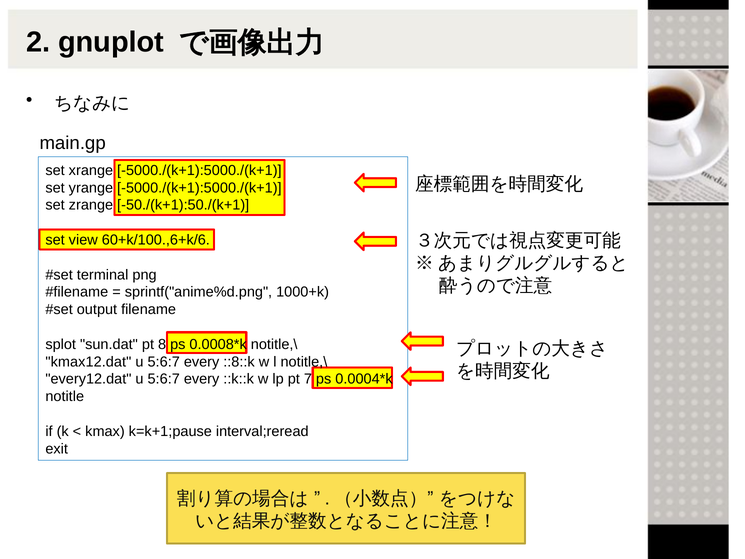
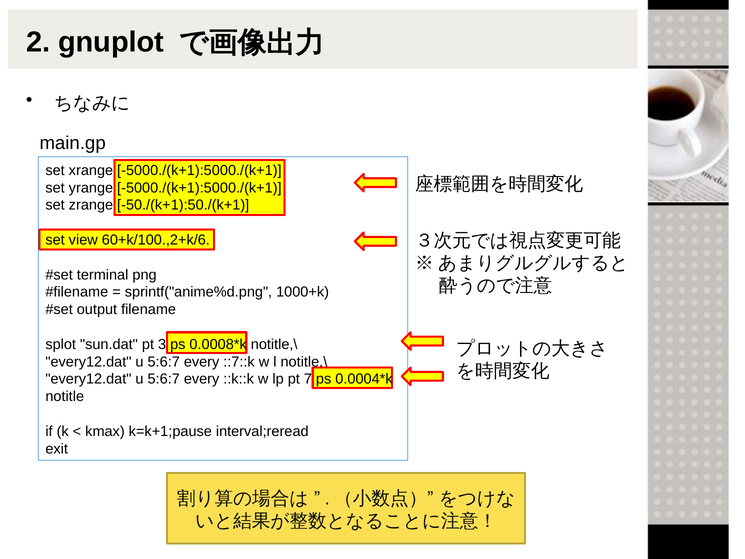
60+k/100.,6+k/6: 60+k/100.,6+k/6 -> 60+k/100.,2+k/6 (156, 240)
8: 8 -> 3 (162, 344)
kmax12.dat: kmax12.dat -> every12.dat (88, 362)
::8::k: ::8::k -> ::7::k (239, 362)
